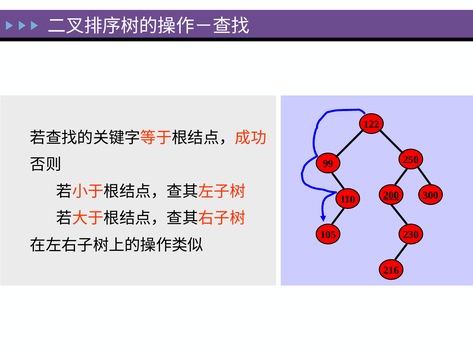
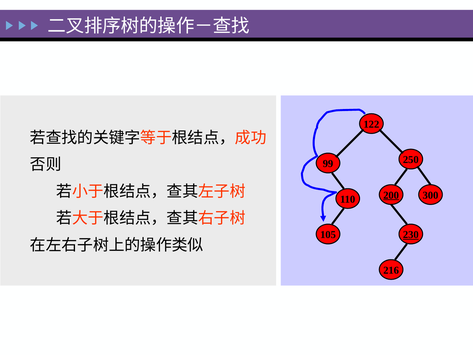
230 underline: none -> present (411, 235)
